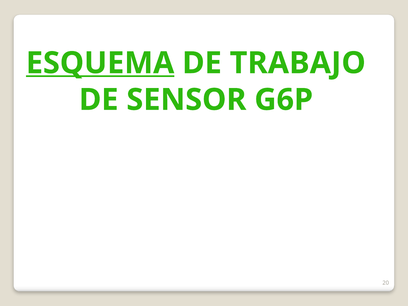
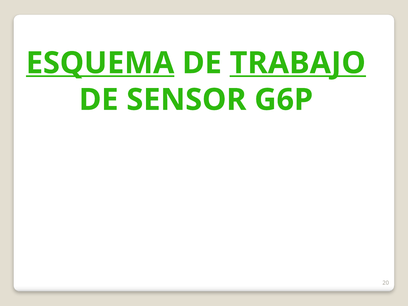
TRABAJO underline: none -> present (298, 63)
